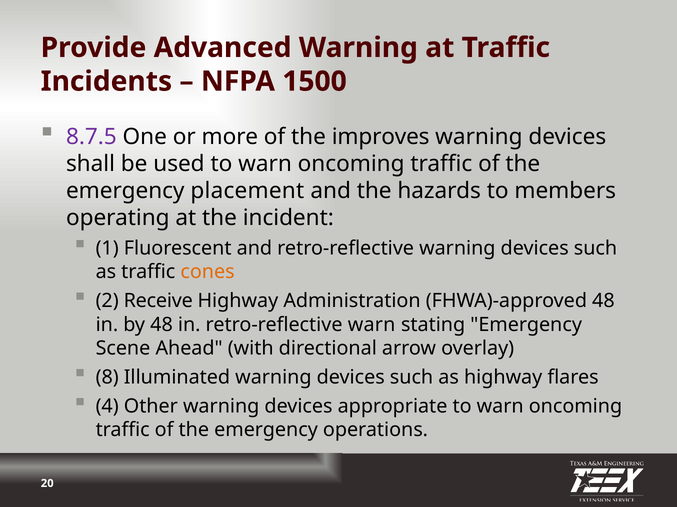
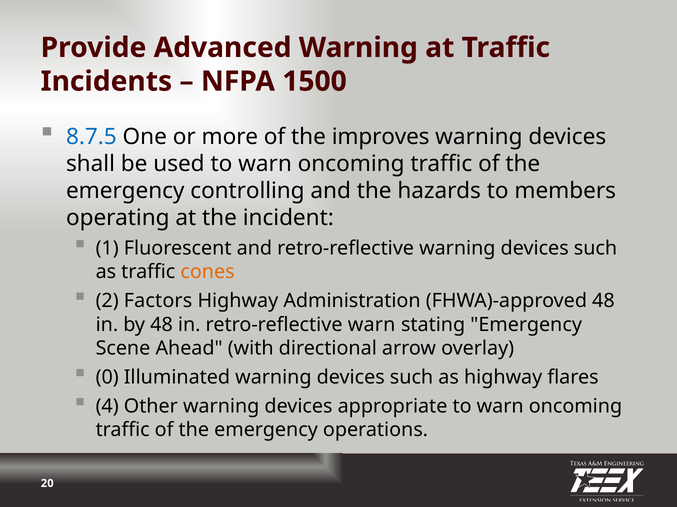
8.7.5 colour: purple -> blue (91, 137)
placement: placement -> controlling (247, 191)
Receive: Receive -> Factors (158, 301)
8: 8 -> 0 (107, 378)
